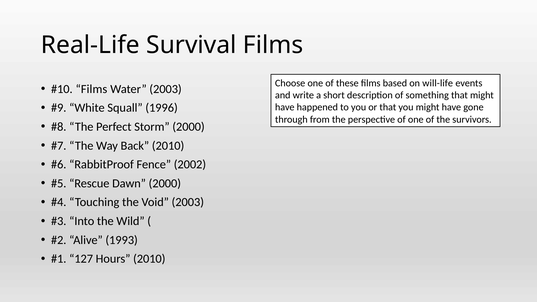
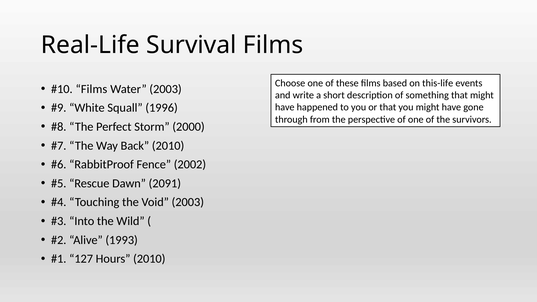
will-life: will-life -> this-life (438, 83)
Dawn 2000: 2000 -> 2091 (165, 183)
